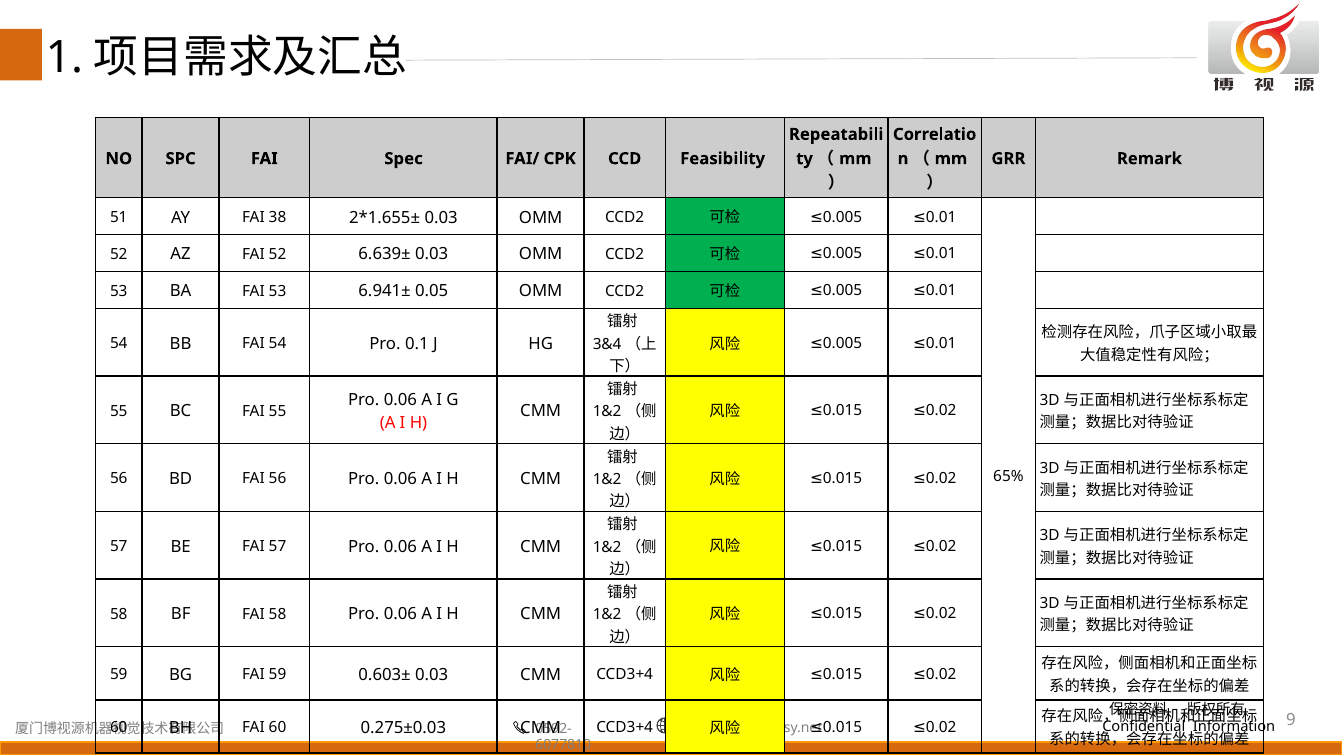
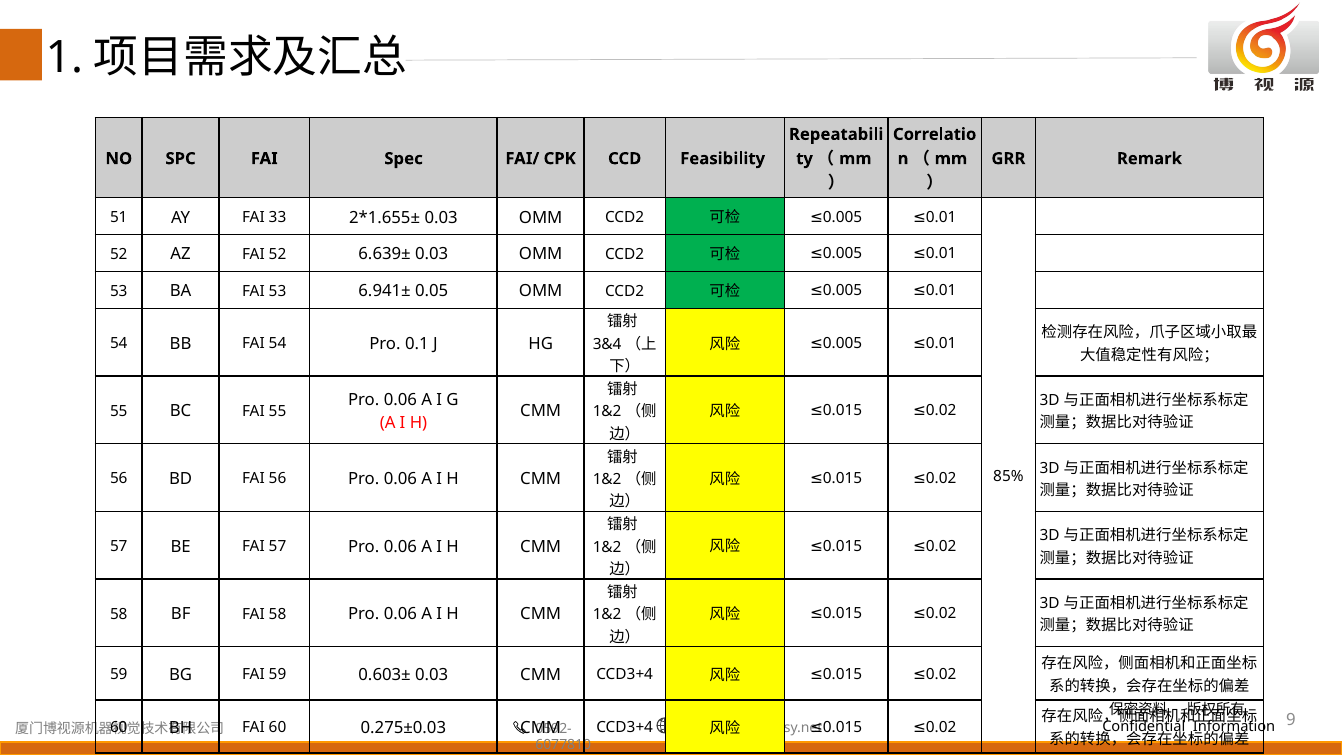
38: 38 -> 33 (278, 217)
65%: 65% -> 85% (1008, 476)
